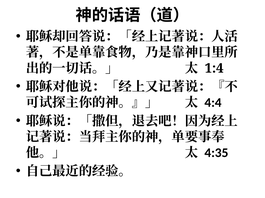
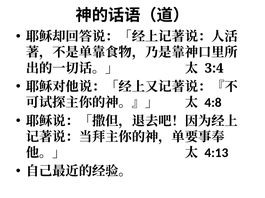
1:4: 1:4 -> 3:4 (214, 69)
4:4: 4:4 -> 4:8 (213, 103)
4:35: 4:35 -> 4:13 (216, 153)
